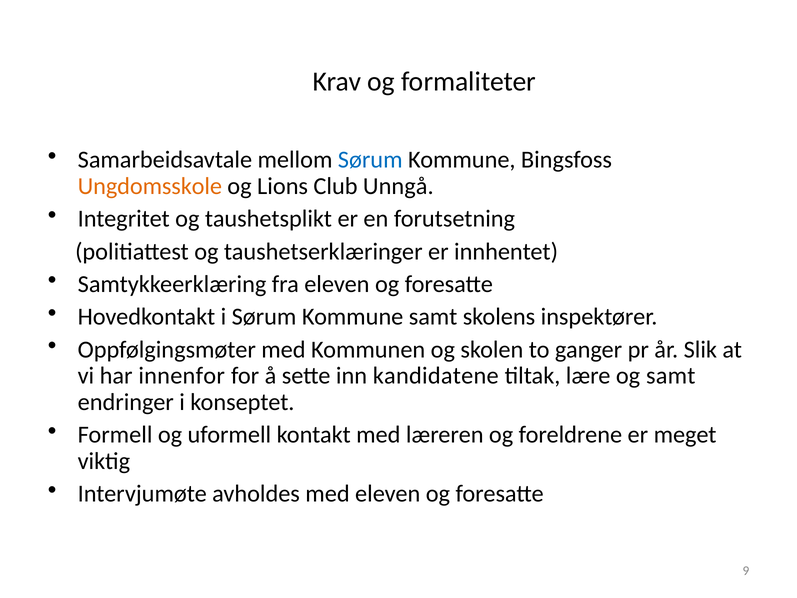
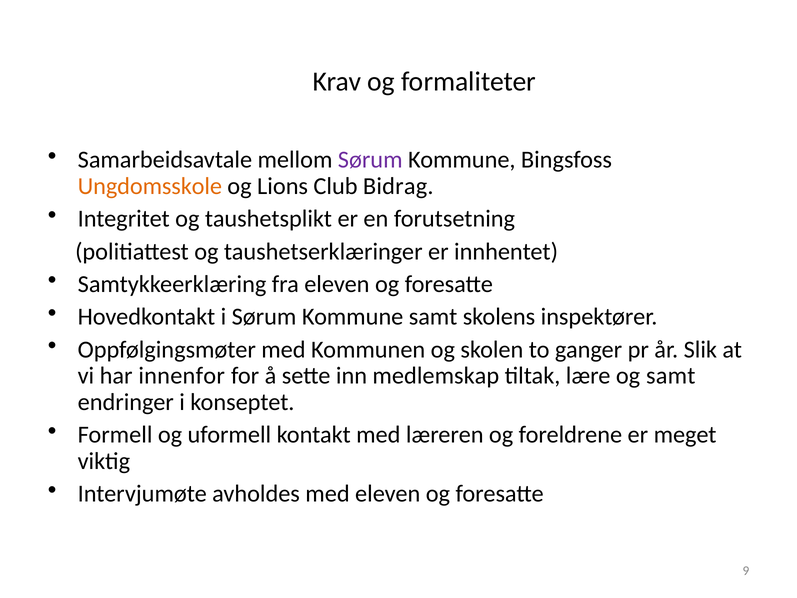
Sørum colour: blue -> purple (370, 160)
Unngå: Unngå -> Bidrag (398, 186)
kandidatene: kandidatene -> medlemskap (436, 376)
